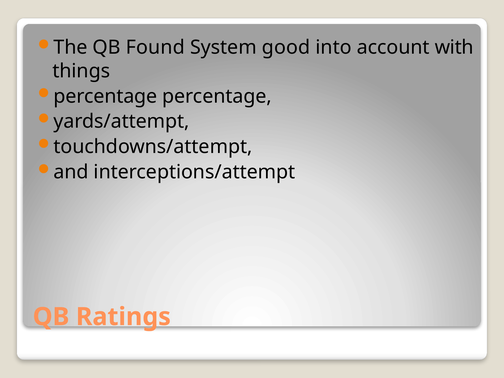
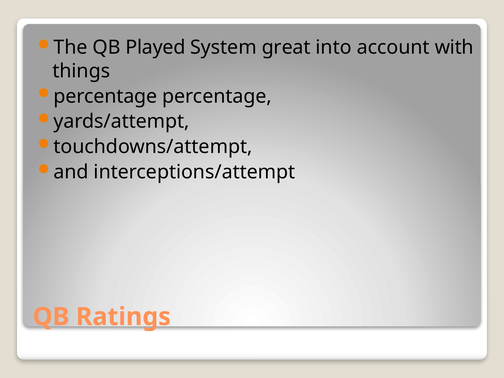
Found: Found -> Played (155, 47)
good: good -> great (286, 47)
